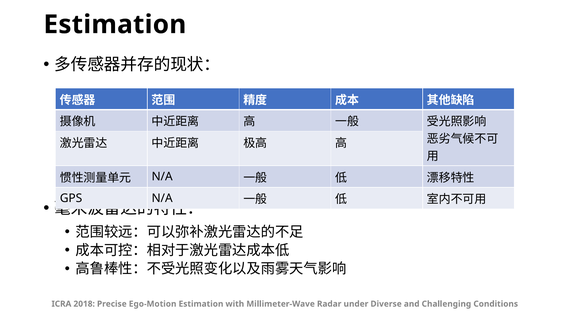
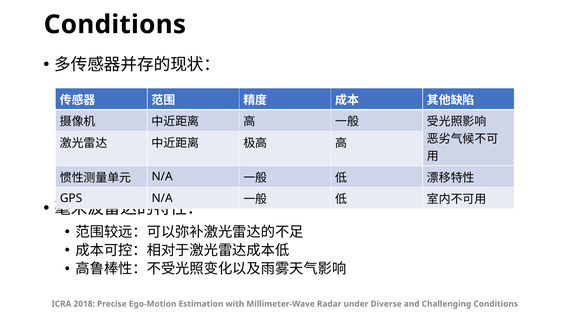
Estimation: Estimation -> Conditions (115, 25)
